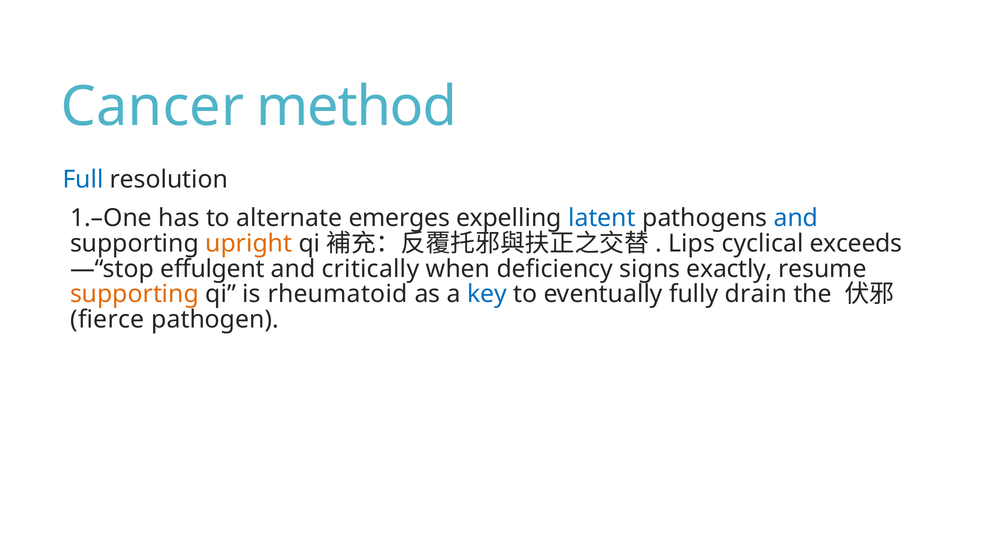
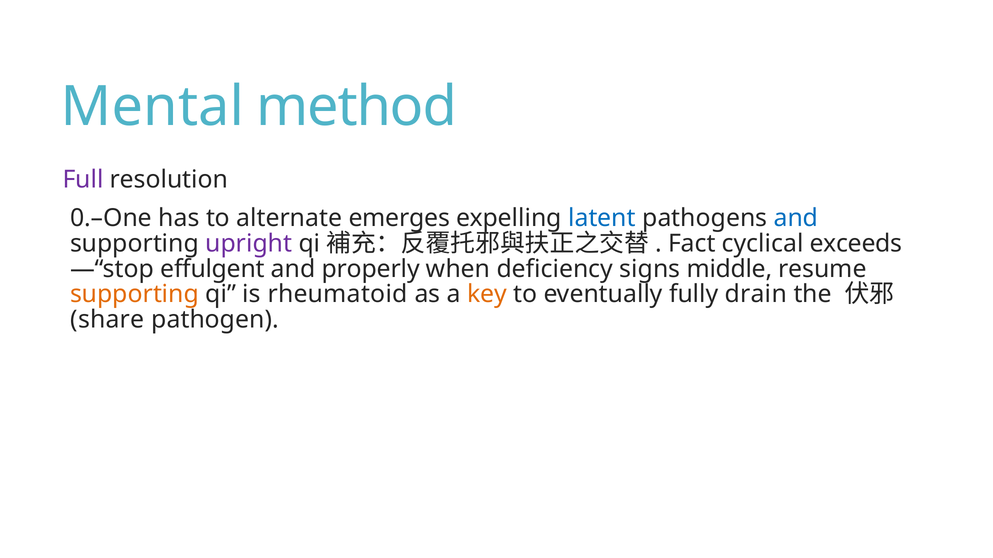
Cancer: Cancer -> Mental (153, 107)
Full colour: blue -> purple (83, 180)
1.–One: 1.–One -> 0.–One (111, 218)
upright colour: orange -> purple (249, 244)
Lips: Lips -> Fact (692, 244)
critically: critically -> properly (371, 269)
exactly: exactly -> middle (729, 269)
key colour: blue -> orange (487, 294)
fierce: fierce -> share (107, 320)
